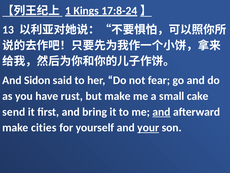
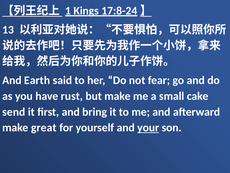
Sidon: Sidon -> Earth (37, 80)
and underline: present -> none (161, 112)
cities: cities -> great (44, 127)
